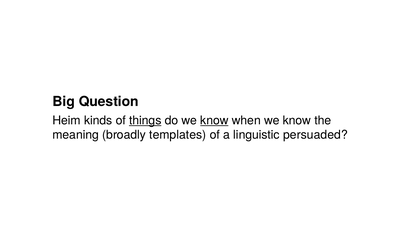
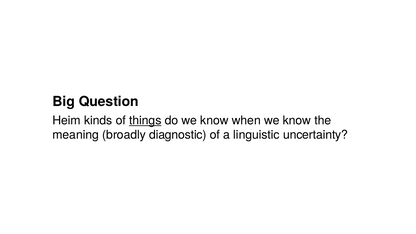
know underline: present -> none (214, 120)
templates: templates -> diagnostic (178, 135)
persuaded: persuaded -> uncertainty (316, 135)
